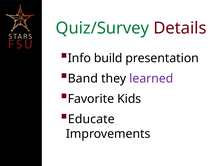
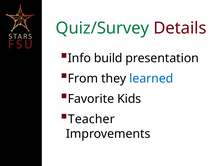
Band: Band -> From (83, 78)
learned colour: purple -> blue (151, 78)
Educate: Educate -> Teacher (91, 119)
